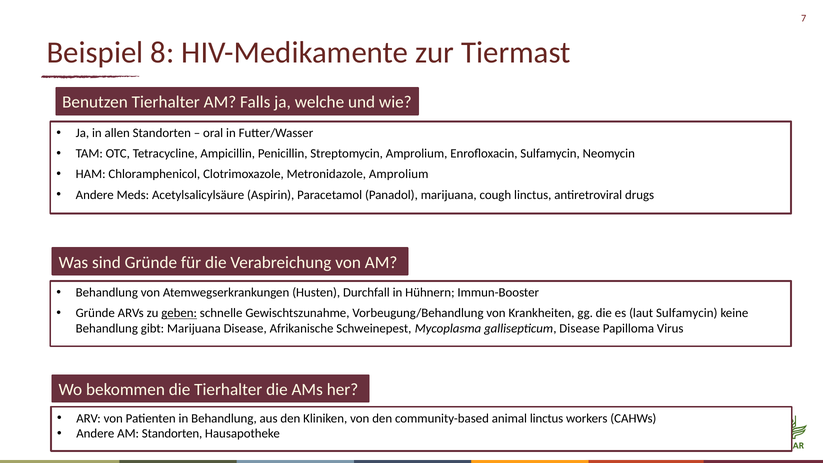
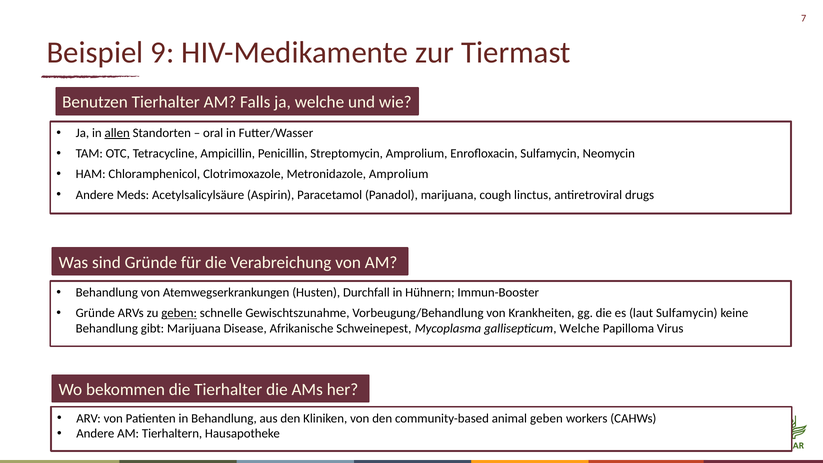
8: 8 -> 9 (162, 53)
allen underline: none -> present (117, 133)
gallisepticum Disease: Disease -> Welche (580, 329)
animal linctus: linctus -> geben (546, 418)
AM Standorten: Standorten -> Tierhaltern (172, 434)
